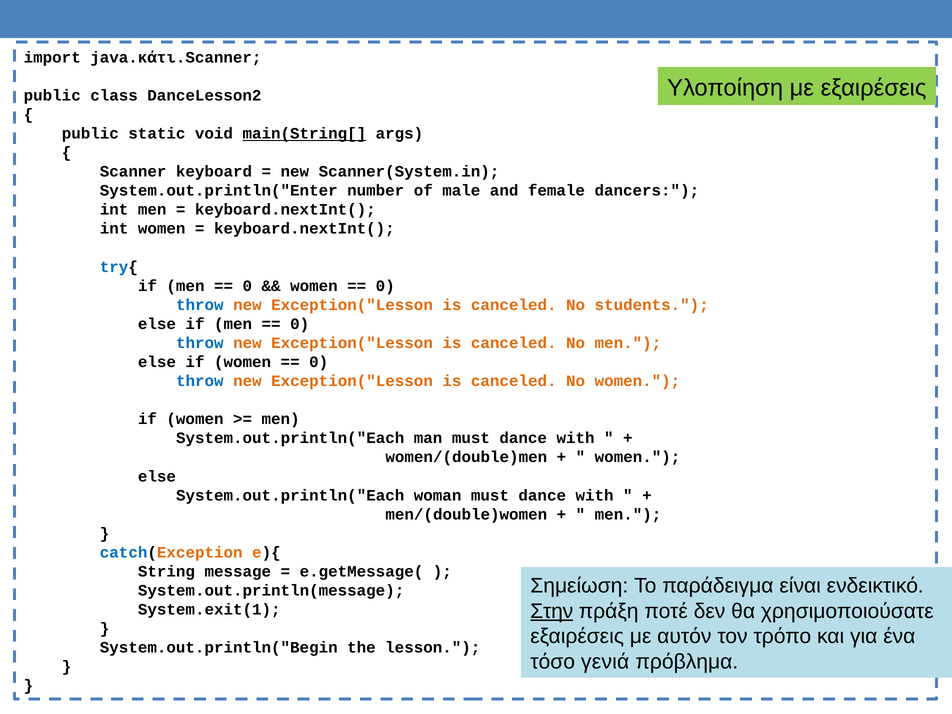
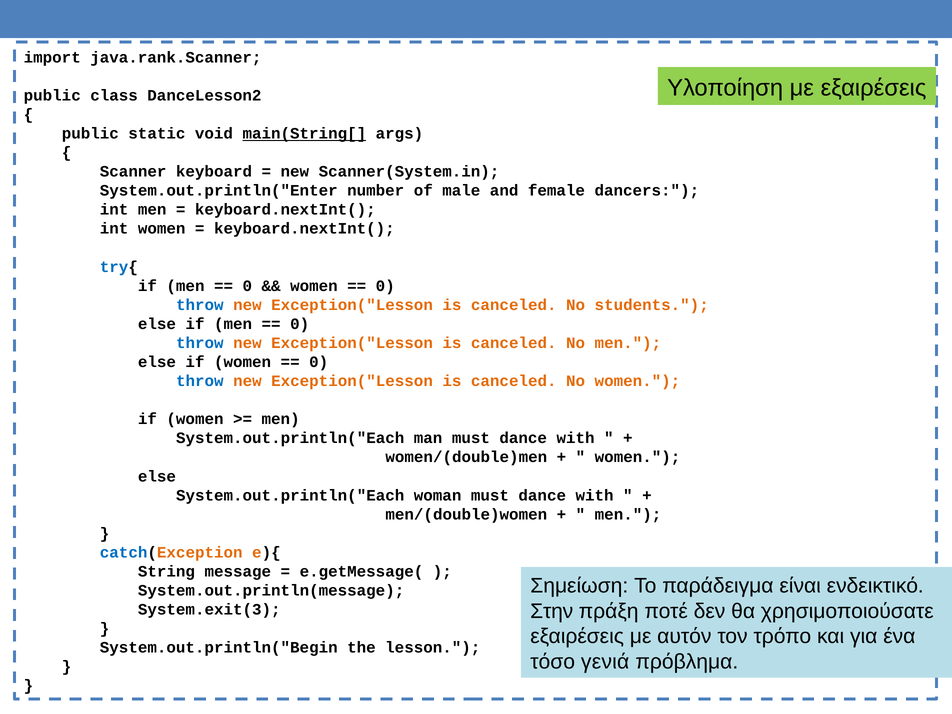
java.κάτι.Scanner: java.κάτι.Scanner -> java.rank.Scanner (176, 57)
Στην underline: present -> none (552, 611)
System.exit(1: System.exit(1 -> System.exit(3 (209, 610)
